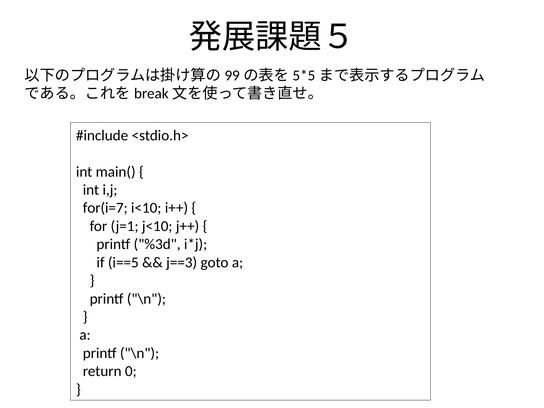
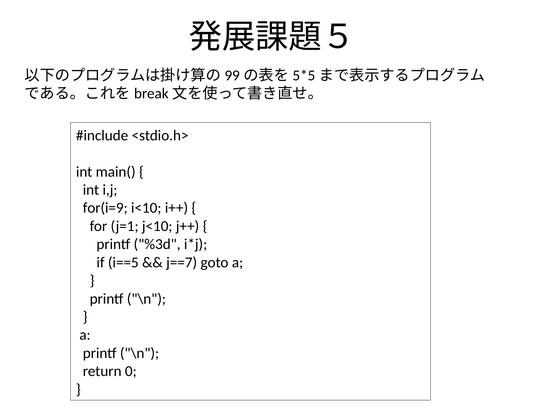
for(i=7: for(i=7 -> for(i=9 (105, 208)
j==3: j==3 -> j==7 (182, 262)
